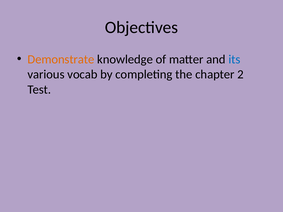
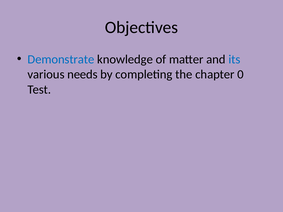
Demonstrate colour: orange -> blue (61, 59)
vocab: vocab -> needs (82, 74)
2: 2 -> 0 (240, 74)
